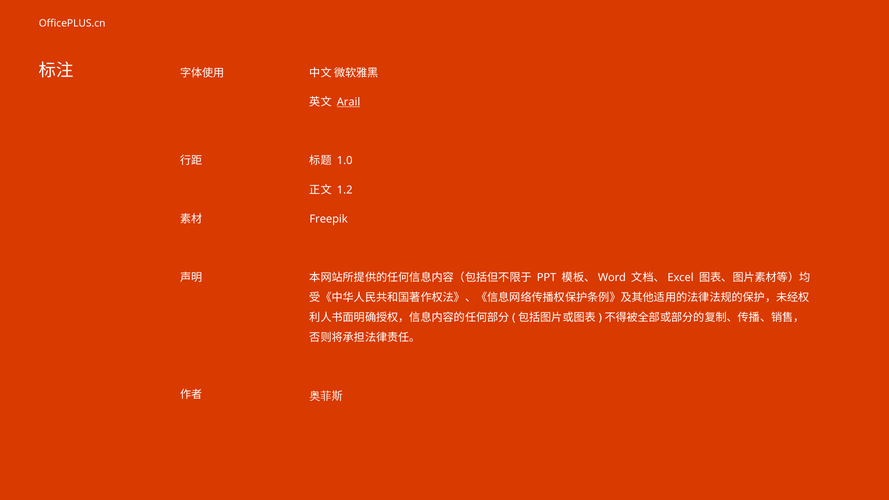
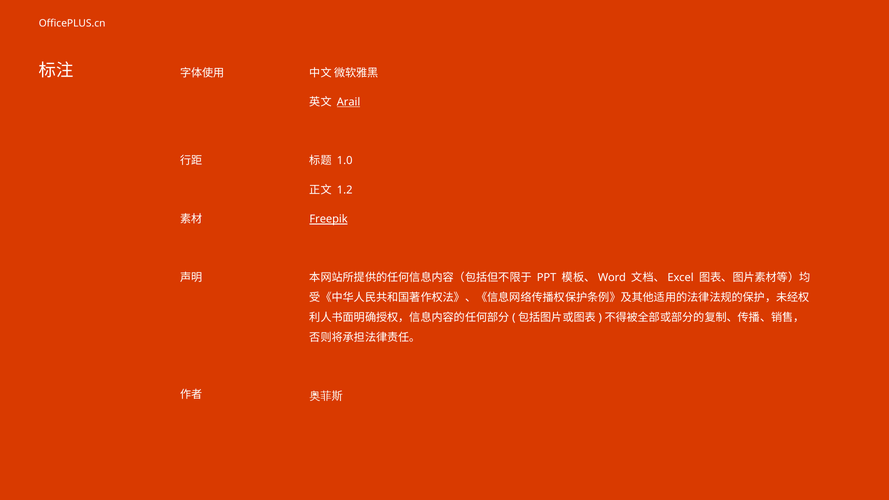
Freepik underline: none -> present (329, 219)
